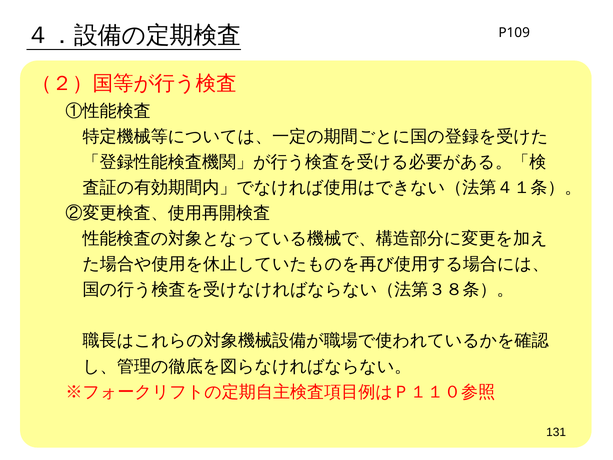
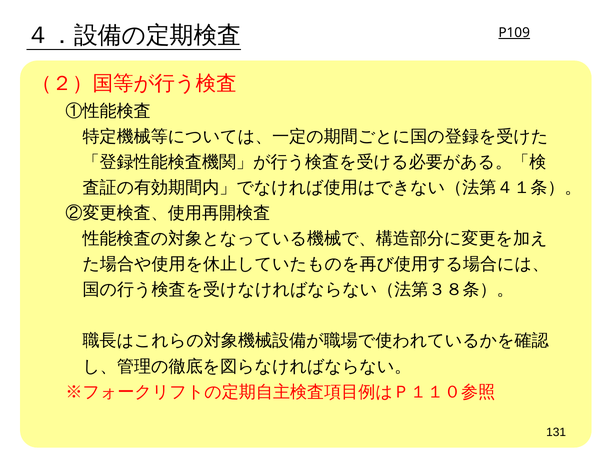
P109 underline: none -> present (514, 33)
